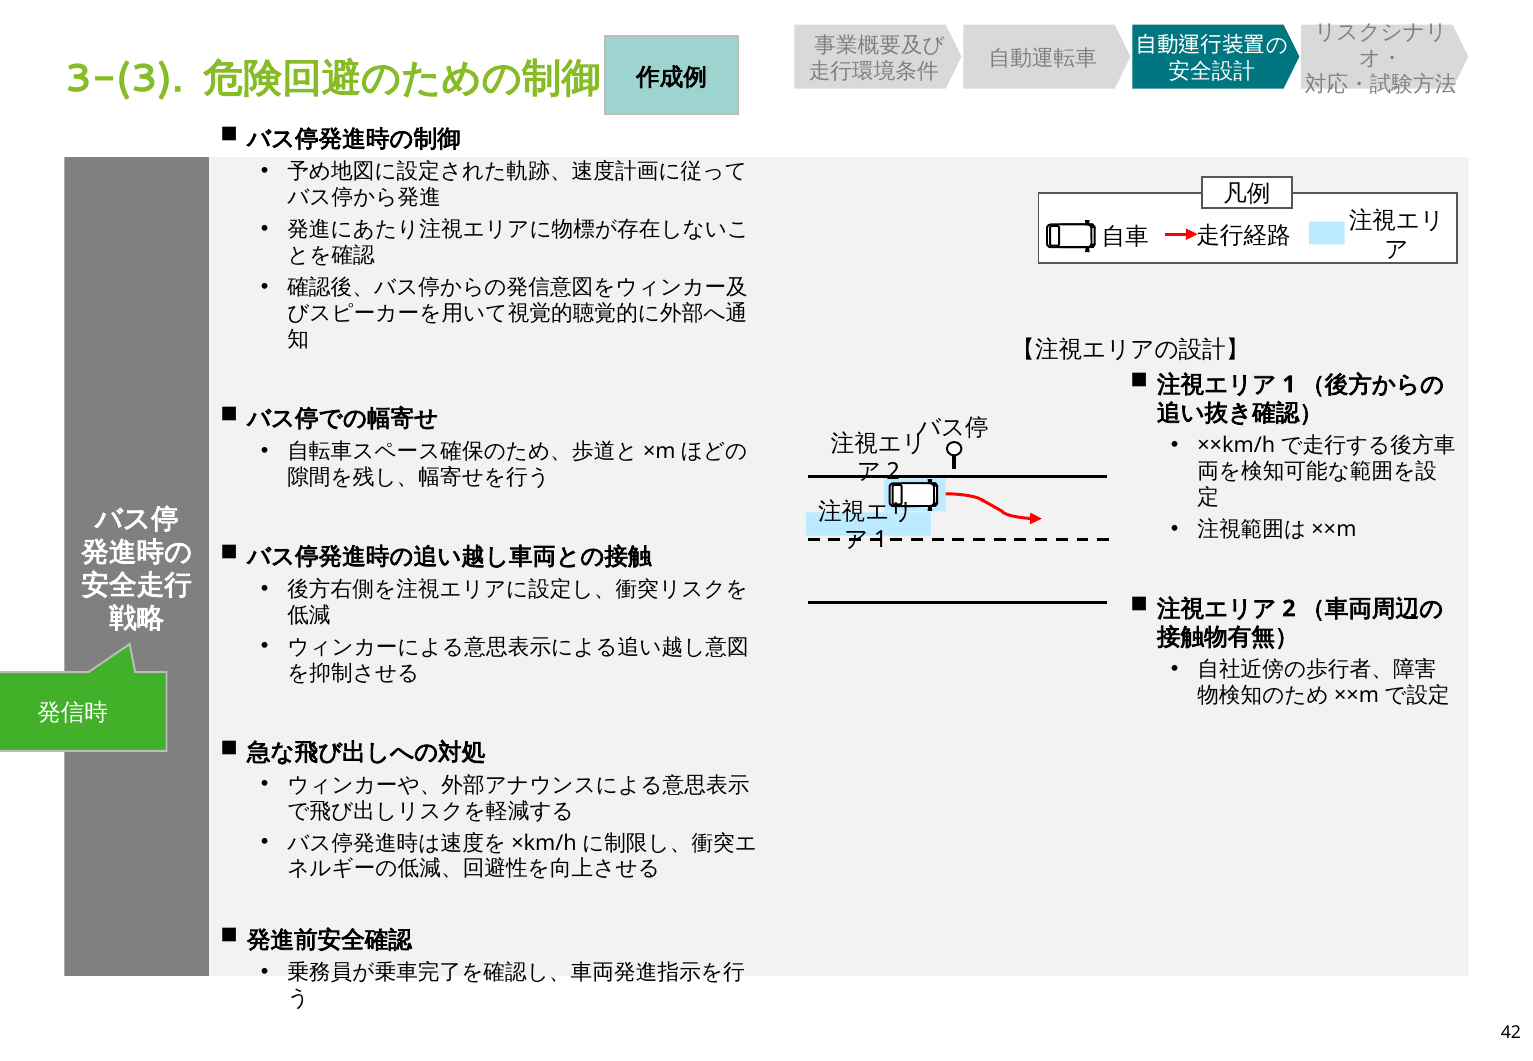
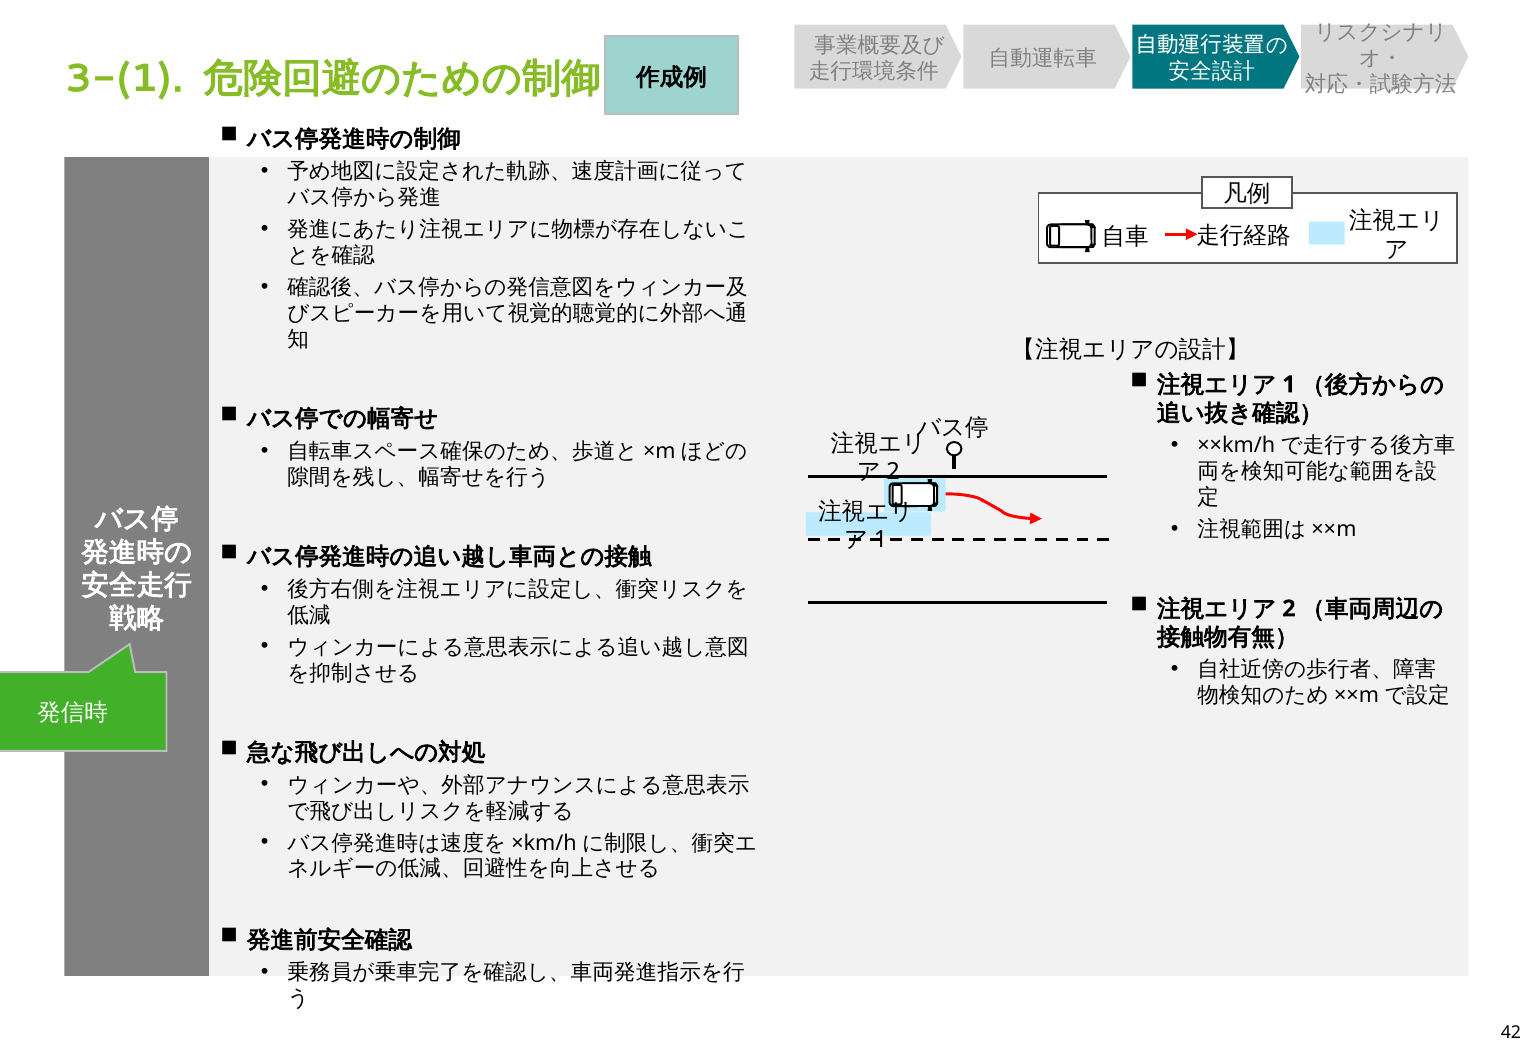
3-(3: 3-(3 -> 3-(1 (124, 78)
